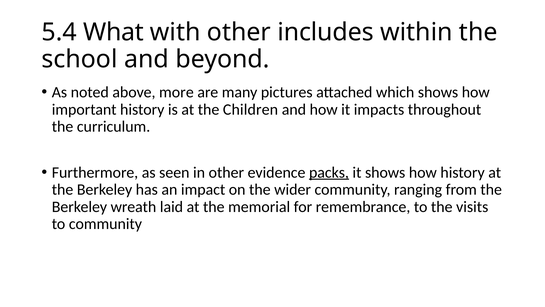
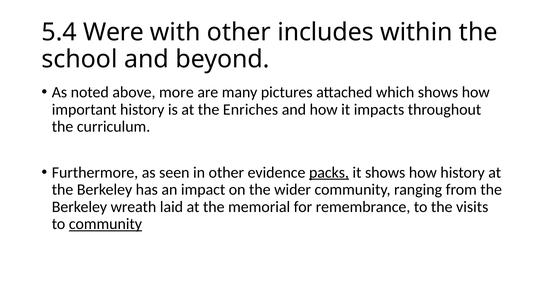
What: What -> Were (114, 32)
Children: Children -> Enriches (251, 109)
community underline: none -> present (105, 224)
